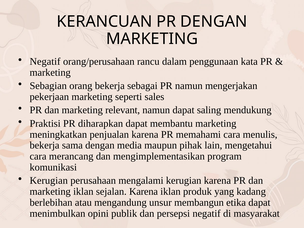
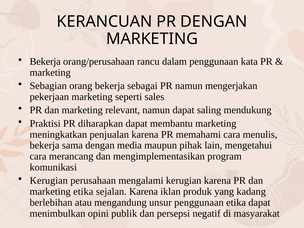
Negatif: Negatif -> Bekerja (45, 62)
marketing iklan: iklan -> etika (83, 192)
unsur membangun: membangun -> penggunaan (199, 203)
